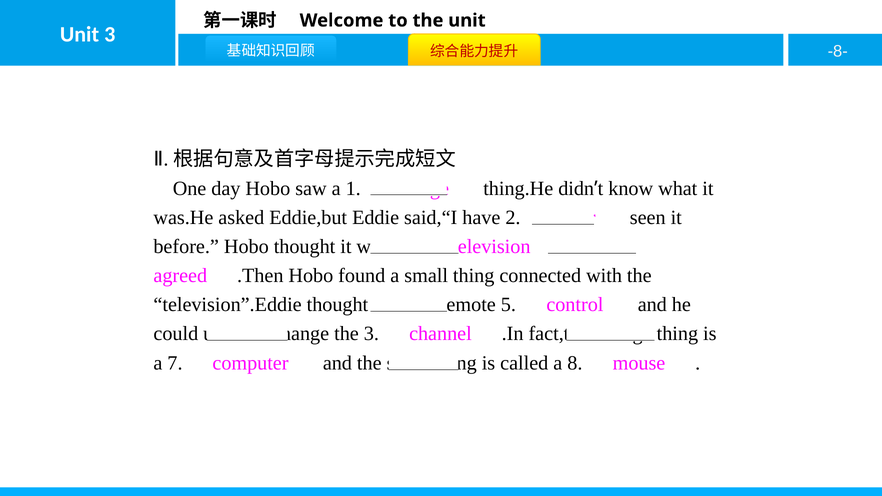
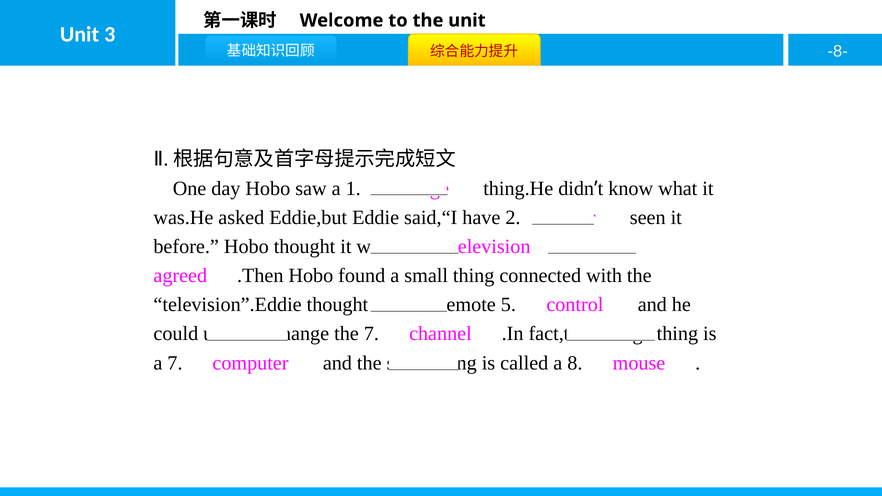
the 3: 3 -> 7 (371, 334)
